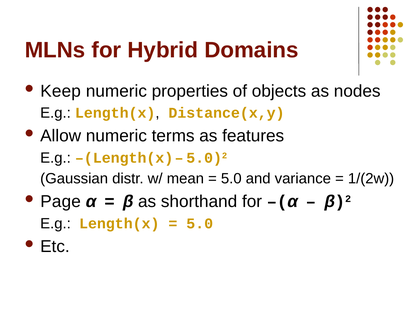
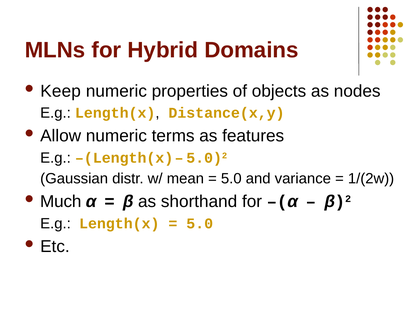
Page: Page -> Much (61, 202)
